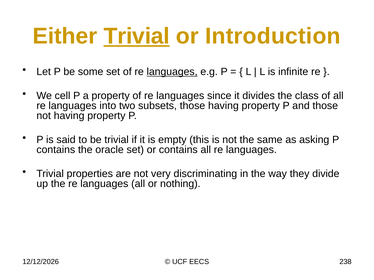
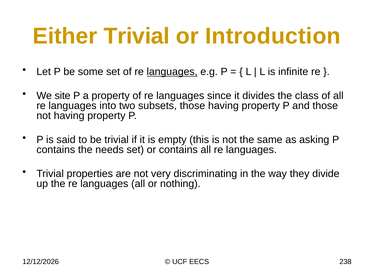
Trivial underline: present -> none (137, 36)
cell: cell -> site (63, 96)
oracle: oracle -> needs (110, 150)
